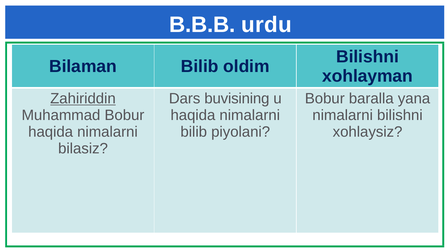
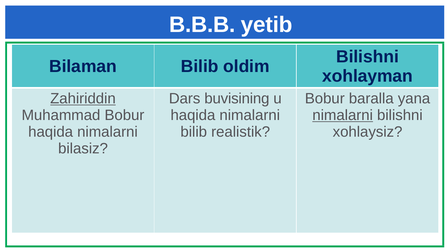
urdu: urdu -> yetib (267, 25)
nimalarni underline: none -> present (343, 115)
piyolani: piyolani -> realistik (241, 132)
